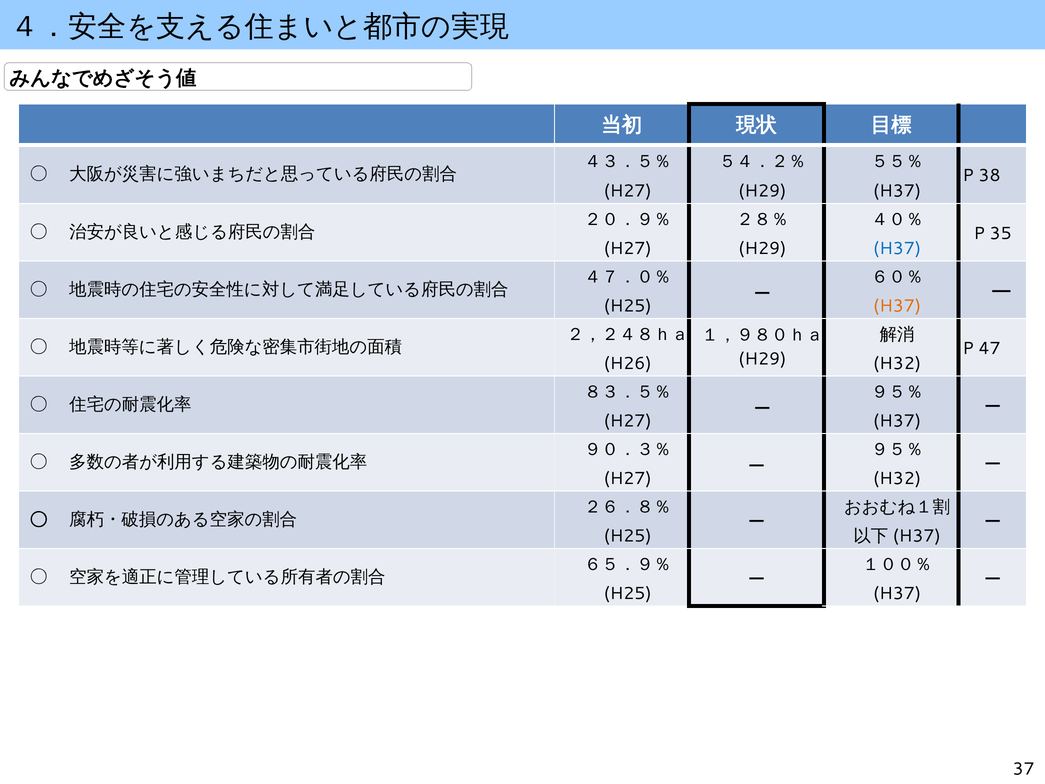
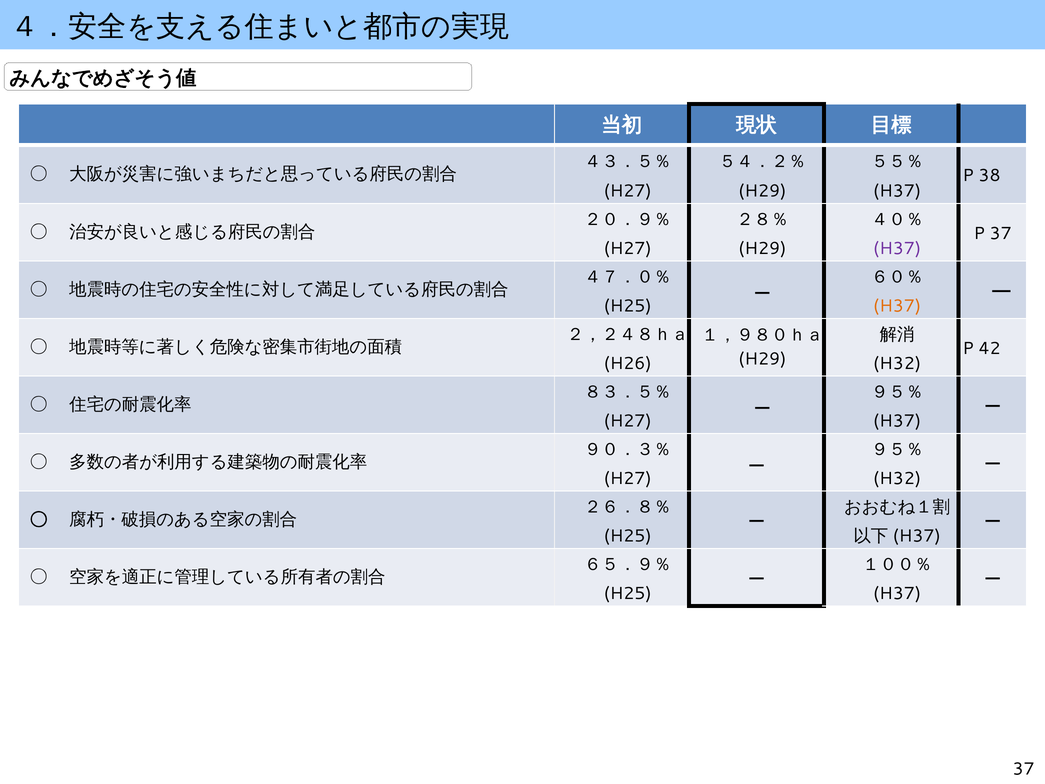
P 35: 35 -> 37 (1001, 233)
H37 colour: blue -> purple (897, 249)
47: 47 -> 42 (989, 348)
